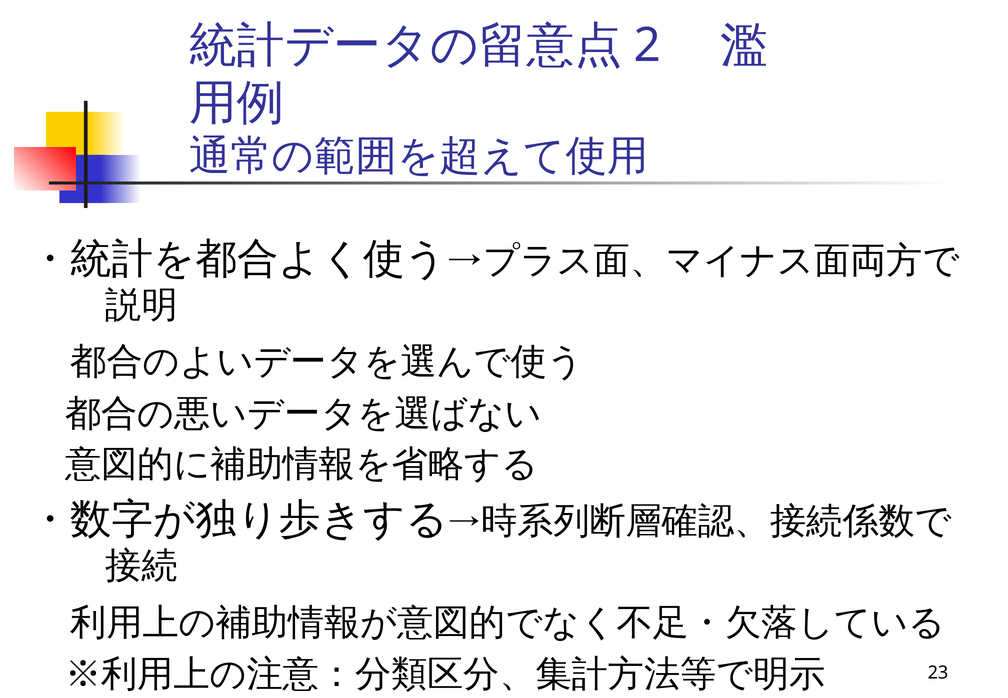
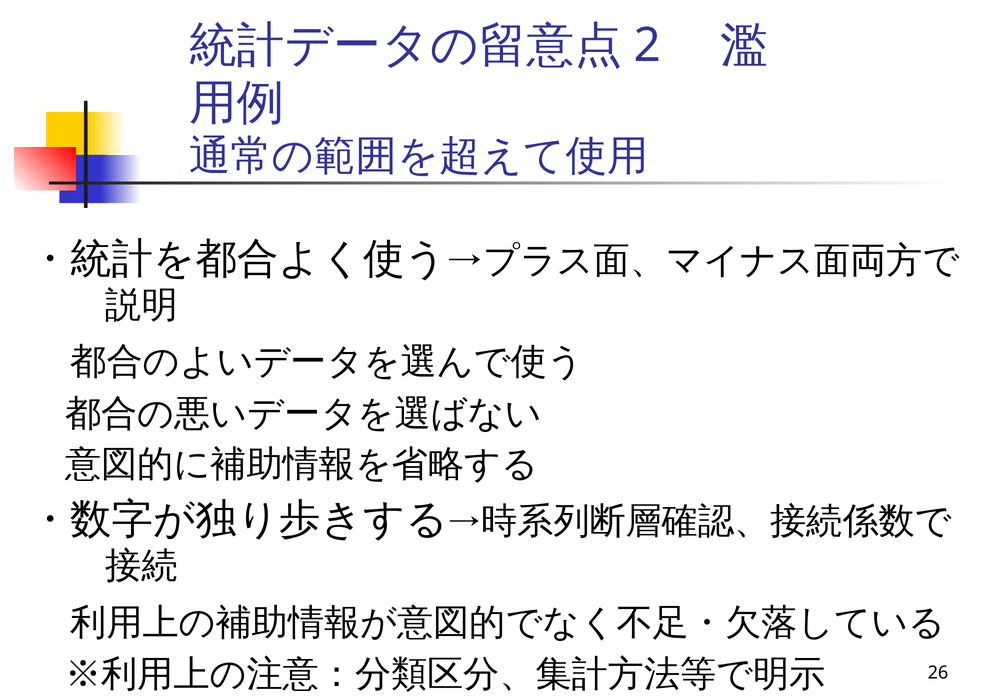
23: 23 -> 26 (938, 673)
